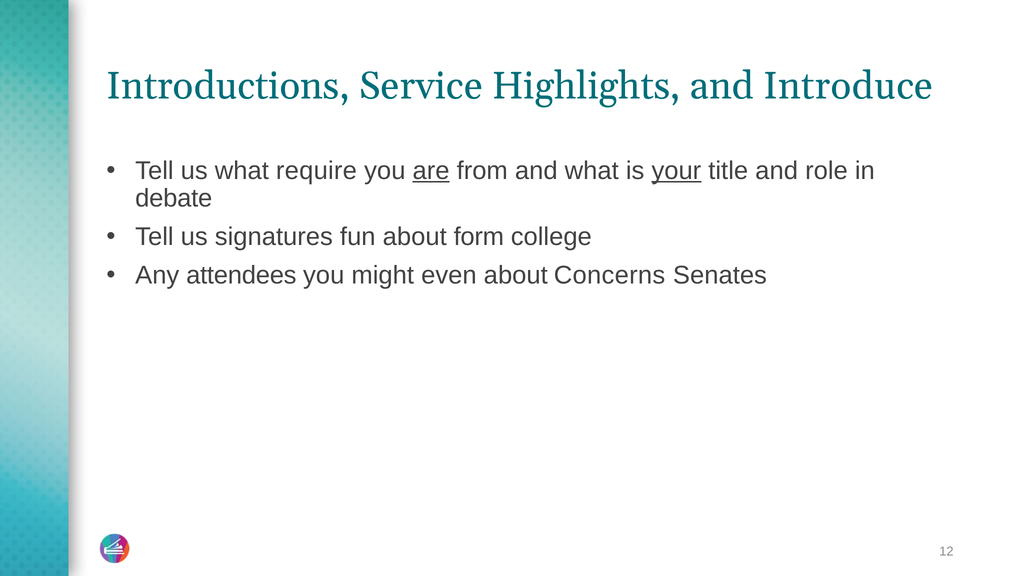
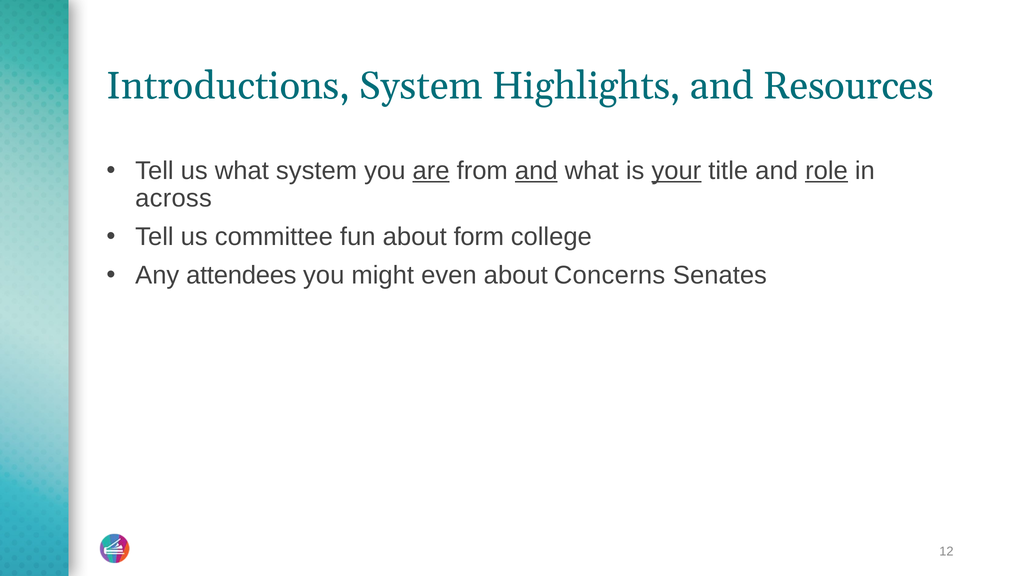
Introductions Service: Service -> System (421, 86)
Introduce: Introduce -> Resources (848, 86)
what require: require -> system (317, 171)
and underline: none -> present (536, 171)
role underline: none -> present (826, 171)
debate: debate -> across (174, 198)
signatures: signatures -> committee (274, 237)
